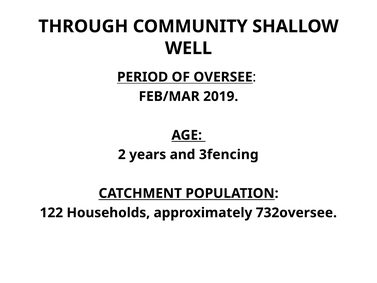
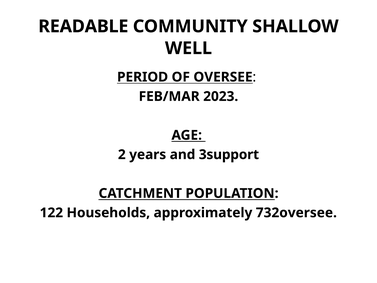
THROUGH: THROUGH -> READABLE (83, 26)
2019: 2019 -> 2023 (221, 96)
3fencing: 3fencing -> 3support (229, 154)
